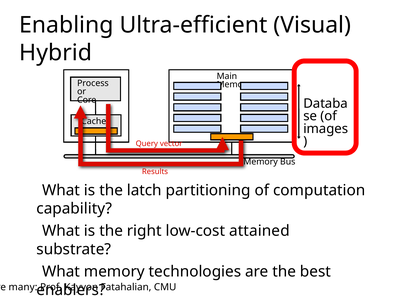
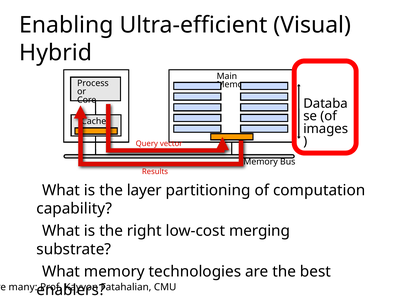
latch: latch -> layer (144, 190)
attained: attained -> merging (260, 231)
